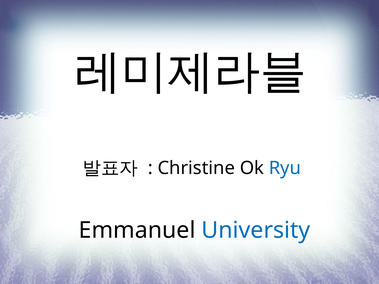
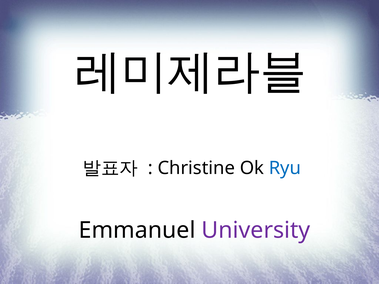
University colour: blue -> purple (256, 231)
